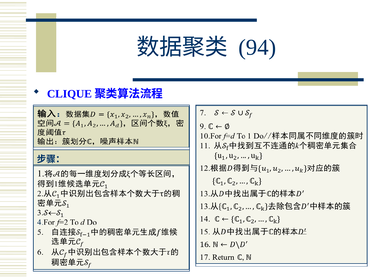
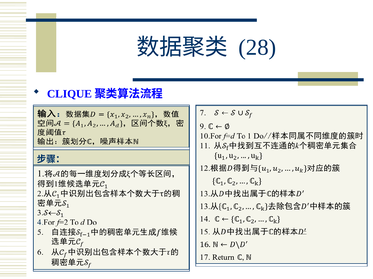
94: 94 -> 28 (257, 48)
